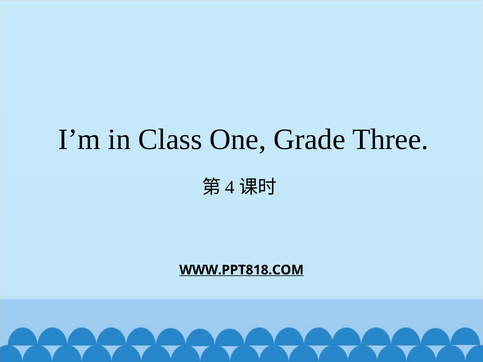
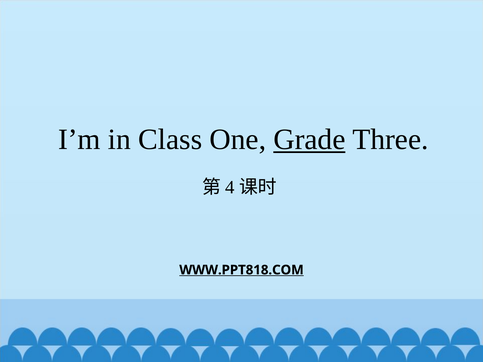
Grade underline: none -> present (309, 140)
